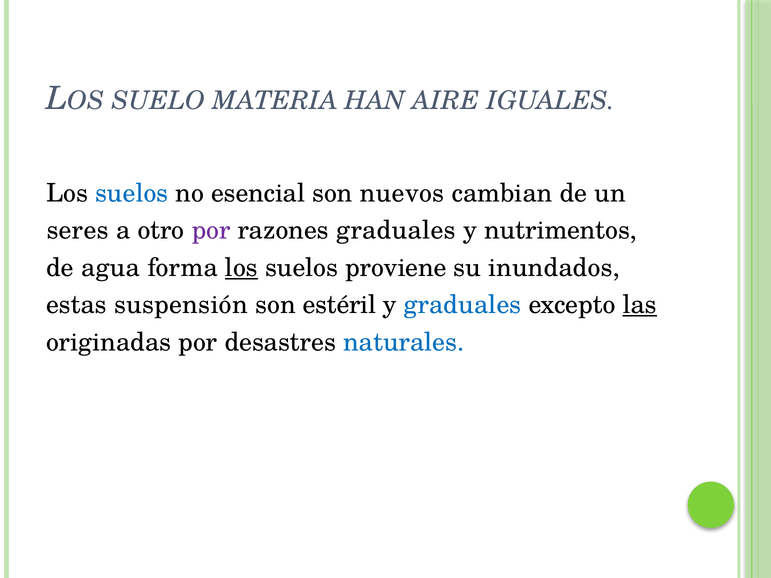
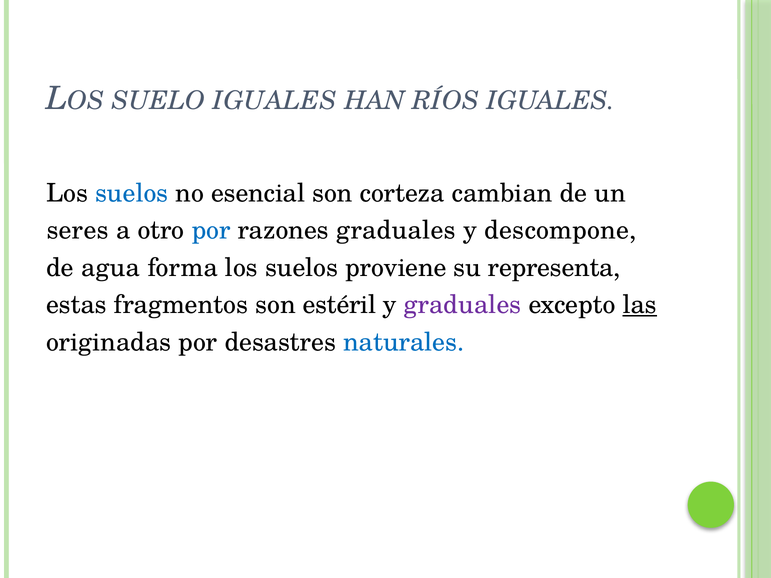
SUELO MATERIA: MATERIA -> IGUALES (275, 101)
AIRE: AIRE -> RÍOS (446, 101)
nuevos: nuevos -> corteza (402, 193)
por colour: purple -> blue (211, 230)
nutrimentos: nutrimentos -> descompone (560, 230)
los underline: present -> none (241, 268)
inundados: inundados -> representa (554, 268)
suspensión: suspensión -> fragmentos (181, 305)
graduales colour: blue -> purple (463, 305)
